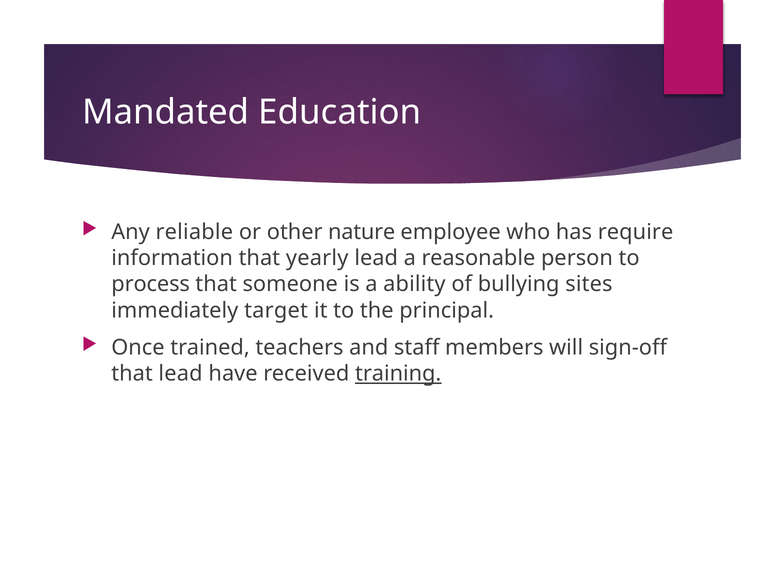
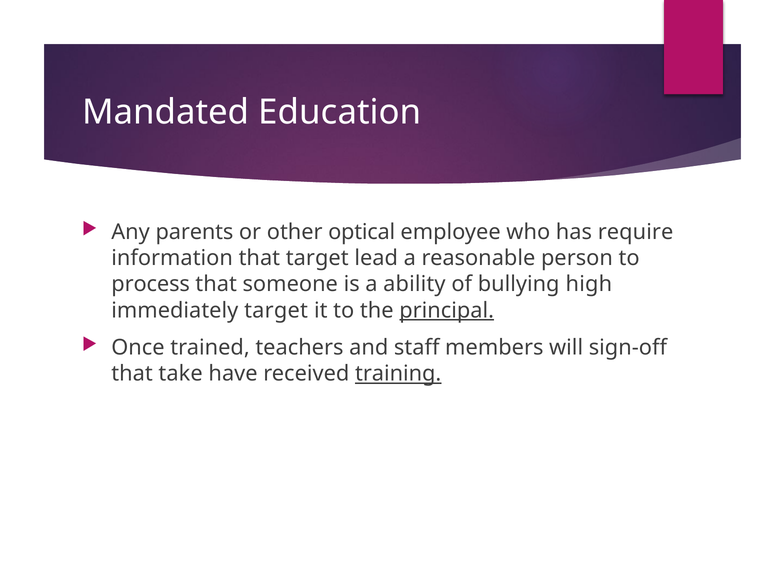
reliable: reliable -> parents (194, 232)
nature: nature -> optical (362, 232)
that yearly: yearly -> target (317, 258)
sites: sites -> high (589, 284)
principal underline: none -> present (447, 310)
that lead: lead -> take (181, 374)
